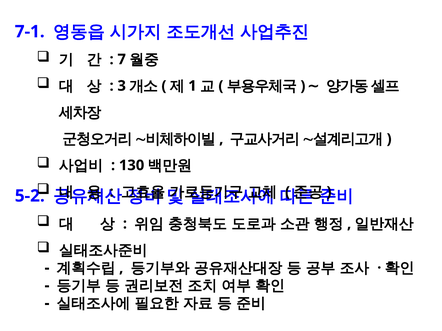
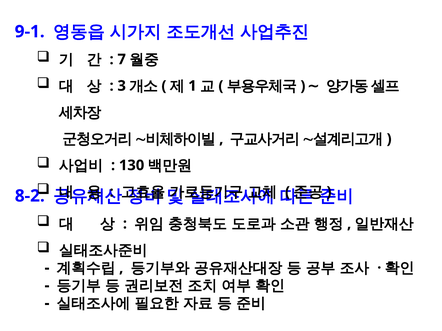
7-1: 7-1 -> 9-1 (30, 32)
5-2: 5-2 -> 8-2 (30, 196)
